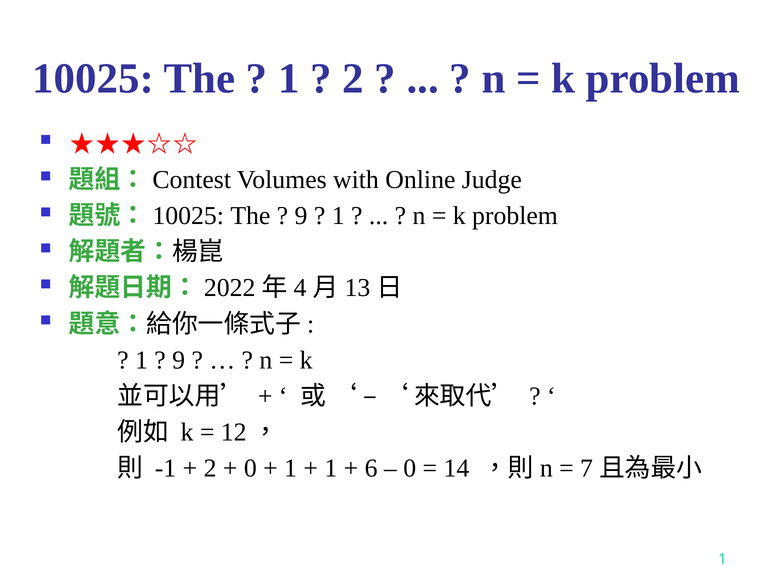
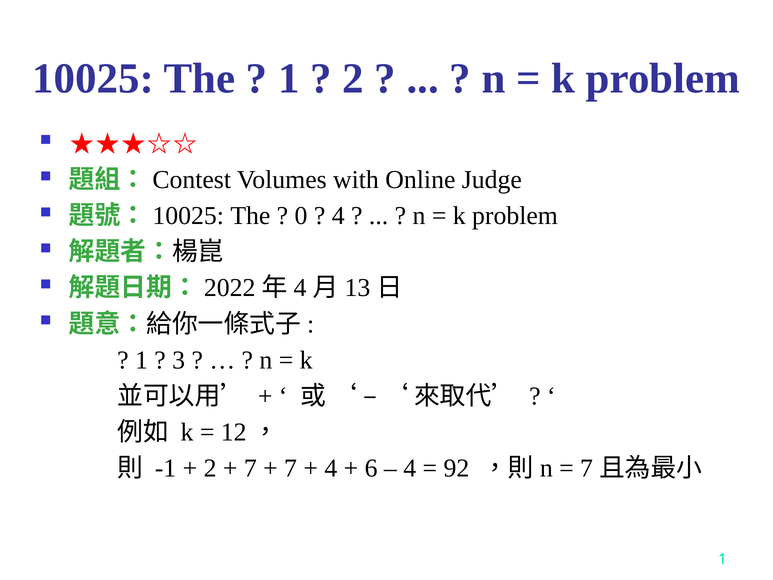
9: 9 -> 0 (301, 216)
1: 1 -> 4 (338, 216)
9: 9 -> 3 (179, 360)
0: 0 -> 7 (250, 468)
1: 1 -> 7 (291, 468)
1: 1 -> 4 (331, 468)
0: 0 -> 4 (410, 468)
14: 14 -> 92 (456, 468)
